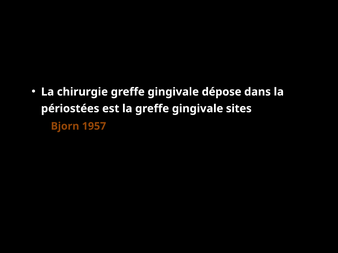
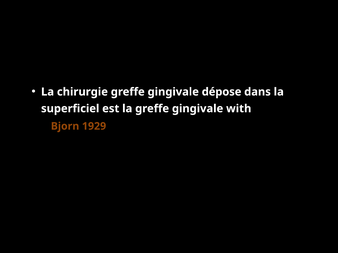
périostées: périostées -> superficiel (70, 109)
sites: sites -> with (239, 109)
1957: 1957 -> 1929 (94, 126)
